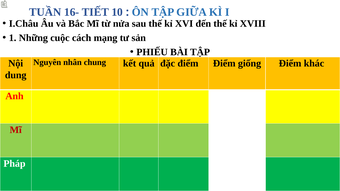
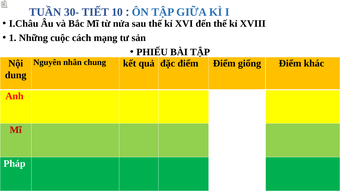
16-: 16- -> 30- (72, 12)
